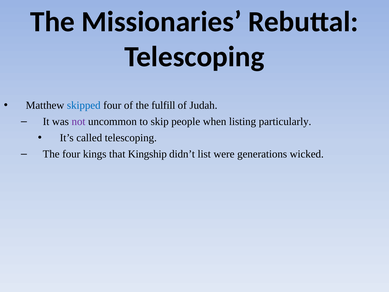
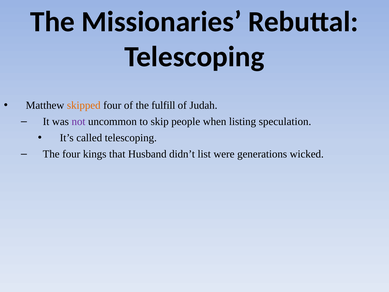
skipped colour: blue -> orange (84, 105)
particularly: particularly -> speculation (285, 121)
Kingship: Kingship -> Husband (147, 154)
